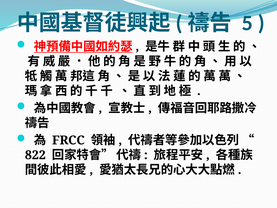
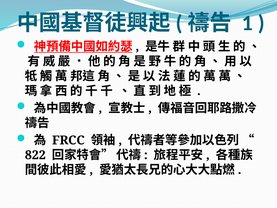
5: 5 -> 1 (247, 23)
